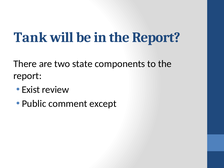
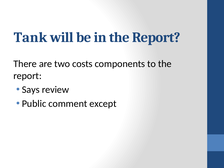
state: state -> costs (82, 64)
Exist: Exist -> Says (31, 90)
